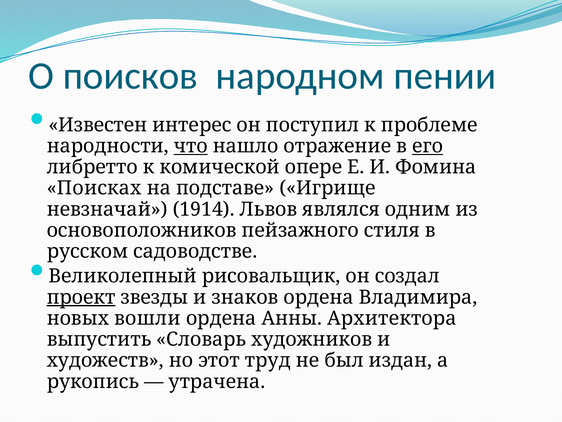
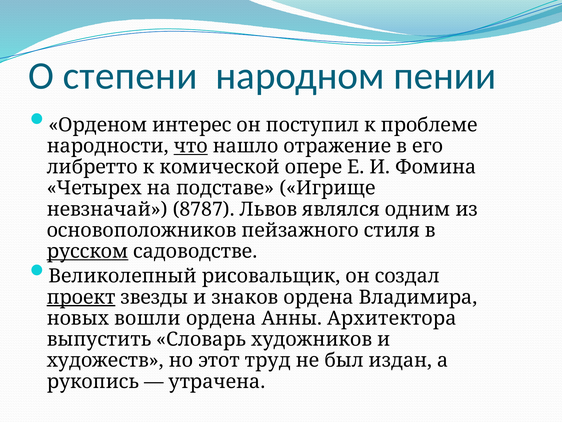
поисков: поисков -> степени (130, 76)
Известен: Известен -> Орденом (98, 125)
его underline: present -> none (428, 146)
Поисках: Поисках -> Четырех (94, 188)
1914: 1914 -> 8787 (204, 209)
русском underline: none -> present (87, 251)
